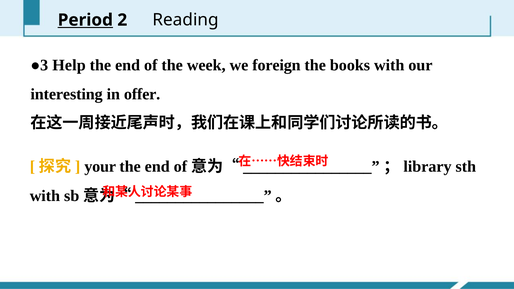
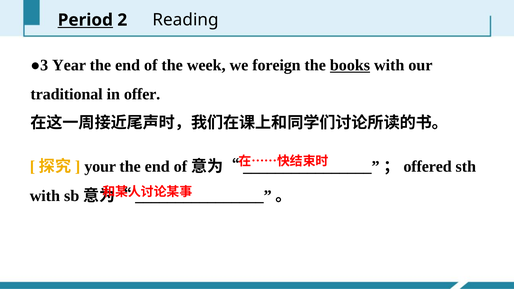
Help: Help -> Year (69, 65)
books underline: none -> present (350, 65)
interesting: interesting -> traditional (67, 94)
library: library -> offered (428, 167)
